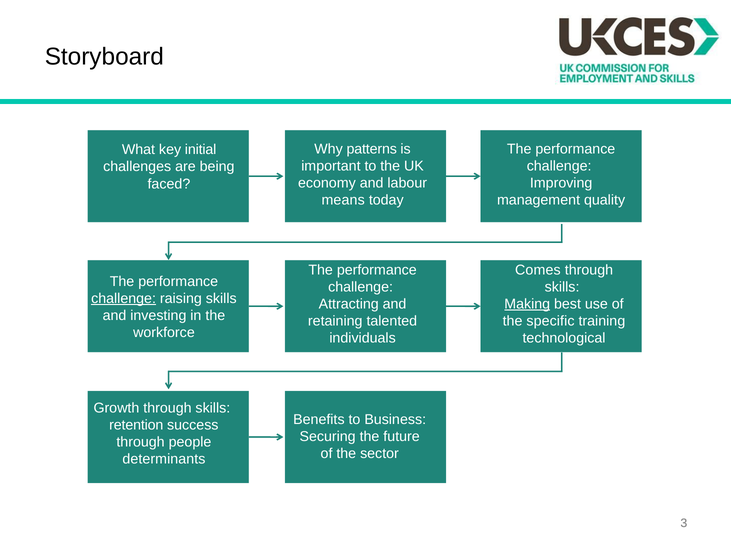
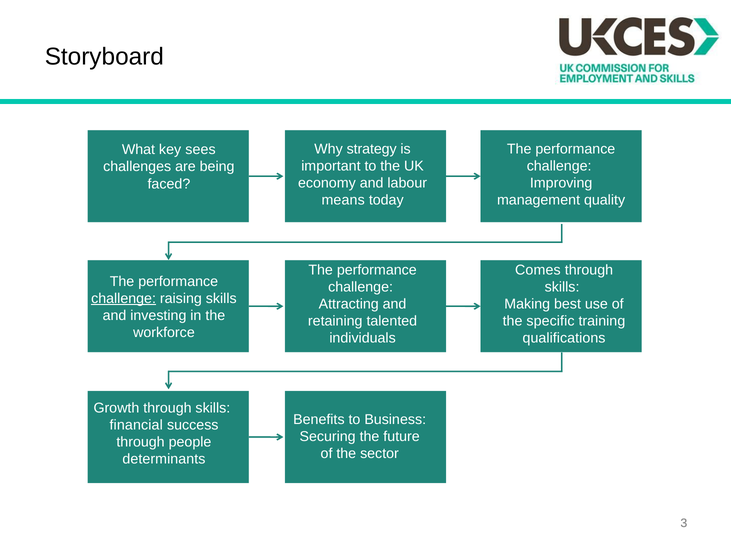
patterns: patterns -> strategy (372, 149)
initial: initial -> sees (200, 150)
Making underline: present -> none (527, 304)
technological: technological -> qualifications (564, 338)
retention: retention -> financial (136, 425)
